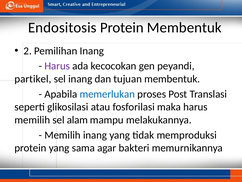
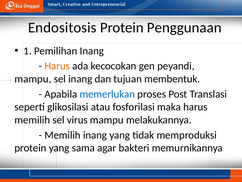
Protein Membentuk: Membentuk -> Penggunaan (184, 27)
2: 2 -> 1 (28, 51)
Harus colour: purple -> orange (57, 66)
partikel: partikel -> mampu (33, 79)
alam: alam -> virus (77, 120)
